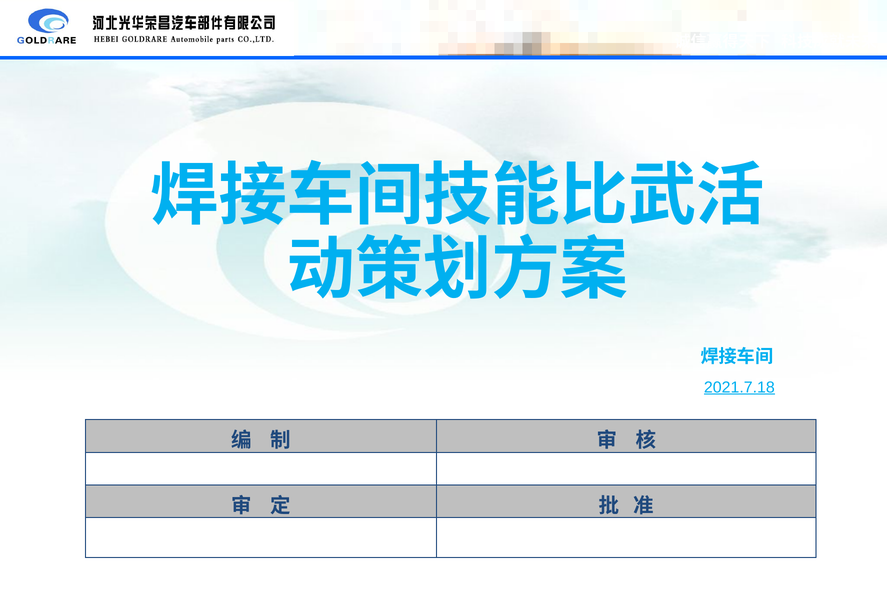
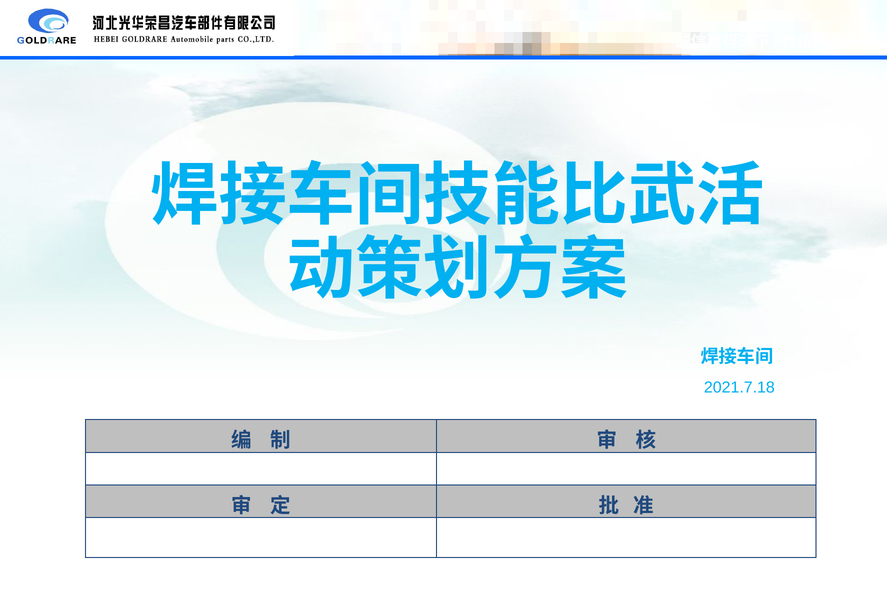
2021.7.18 underline: present -> none (739, 387)
